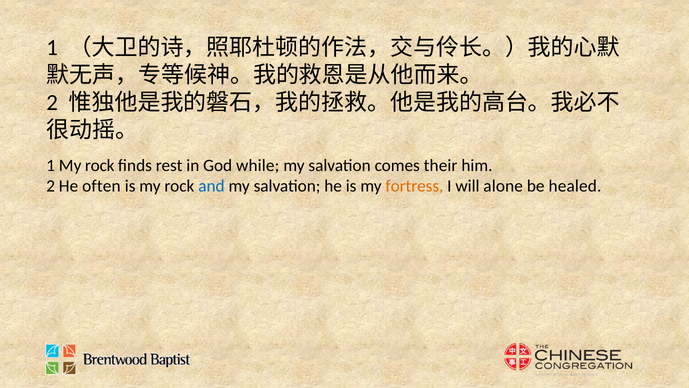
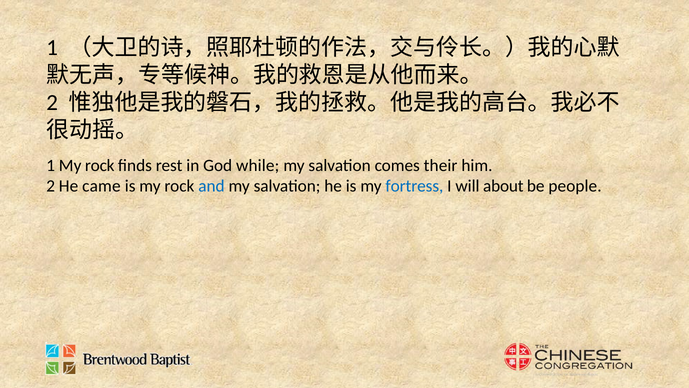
often: often -> came (101, 186)
fortress colour: orange -> blue (414, 186)
alone: alone -> about (503, 186)
healed: healed -> people (575, 186)
